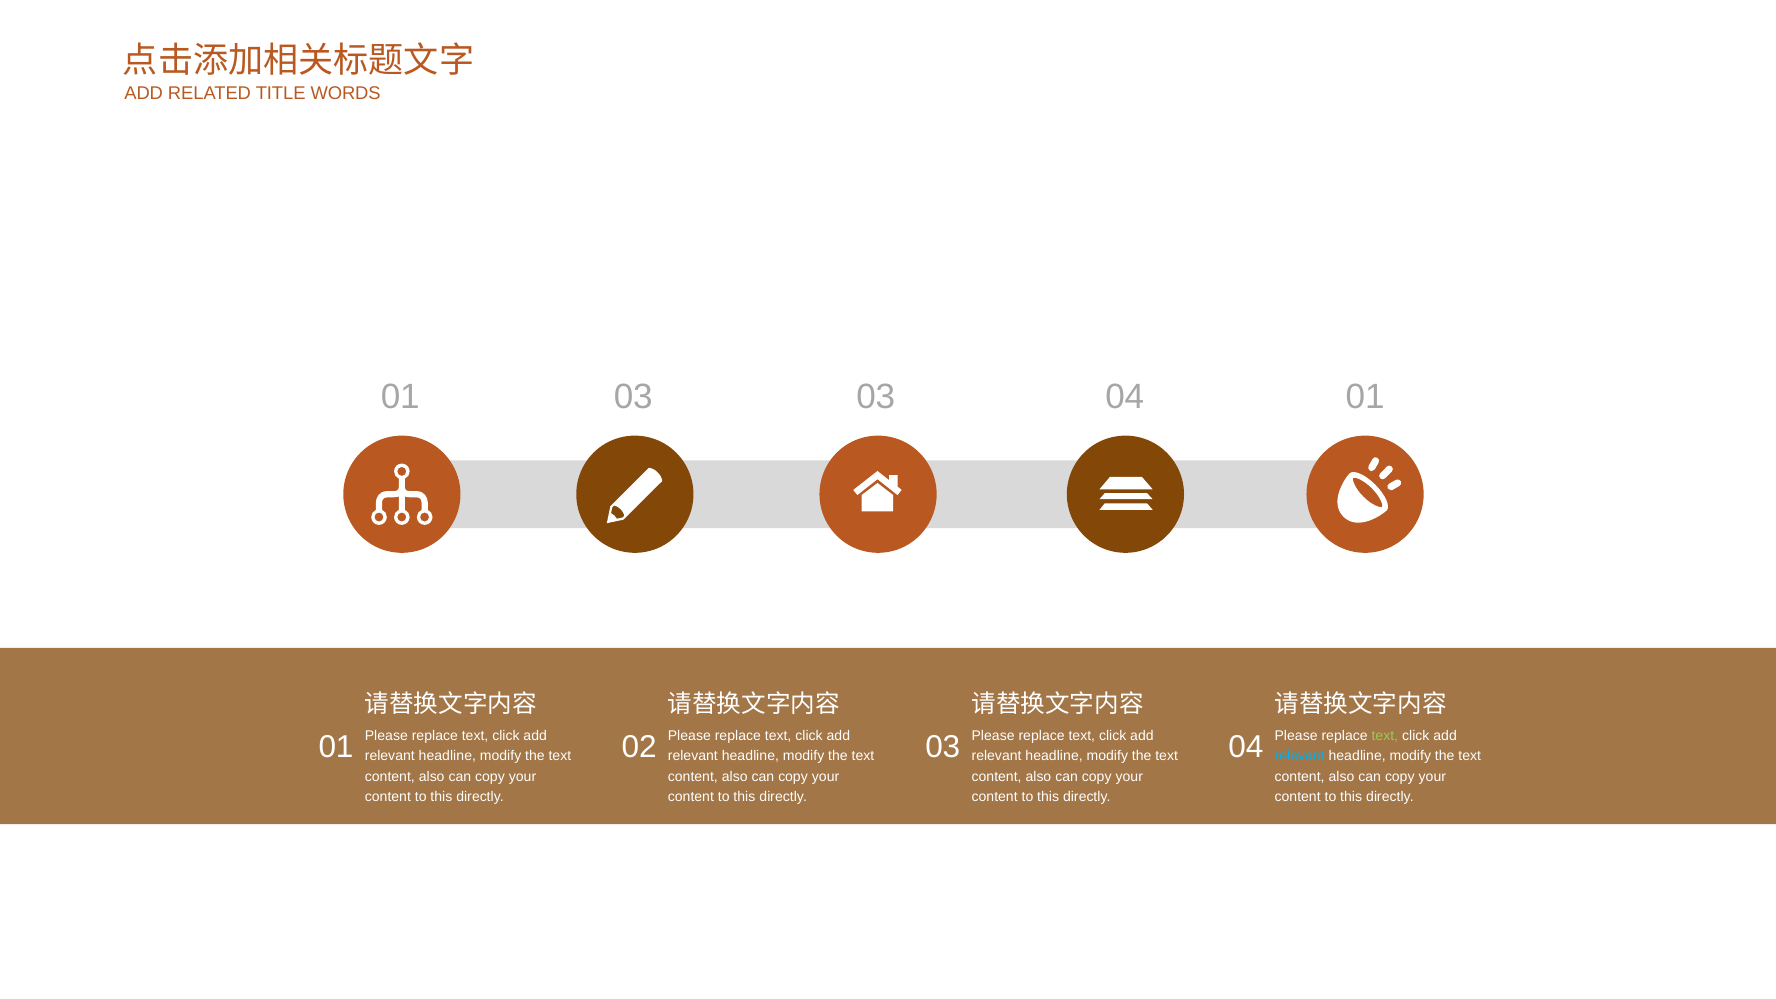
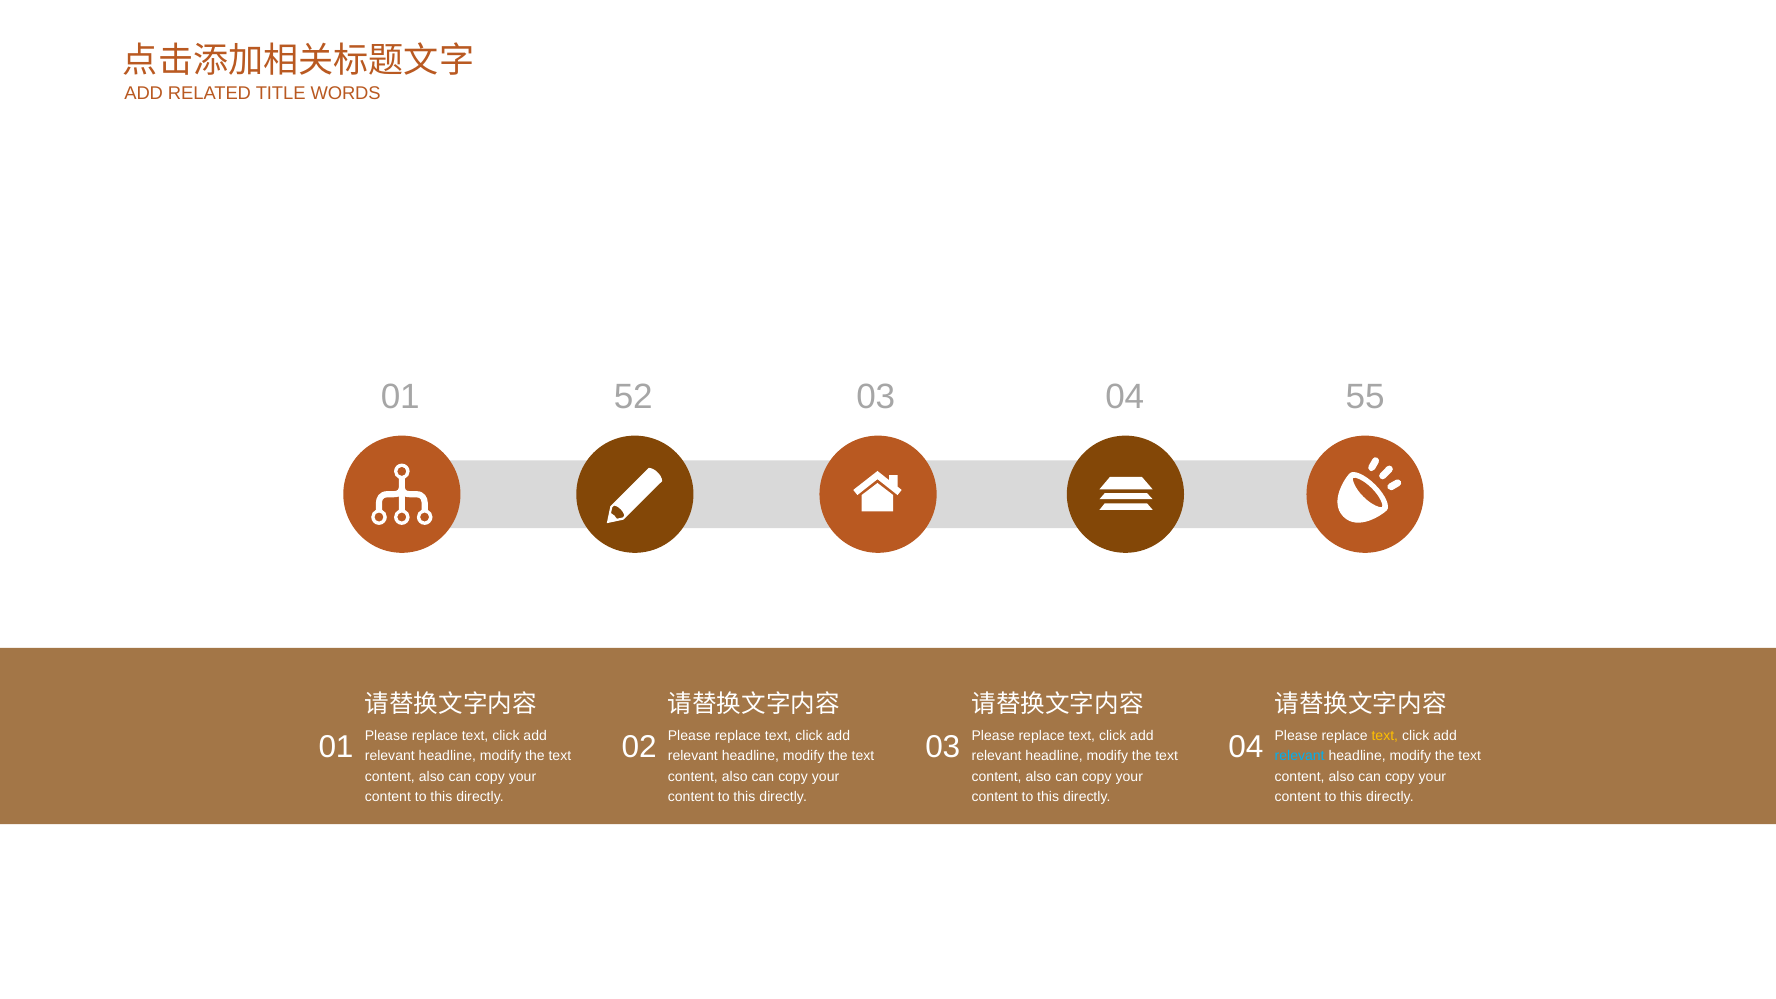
01 03: 03 -> 52 (633, 397)
04 01: 01 -> 55 (1365, 397)
text colour: light green -> yellow (1385, 736)
